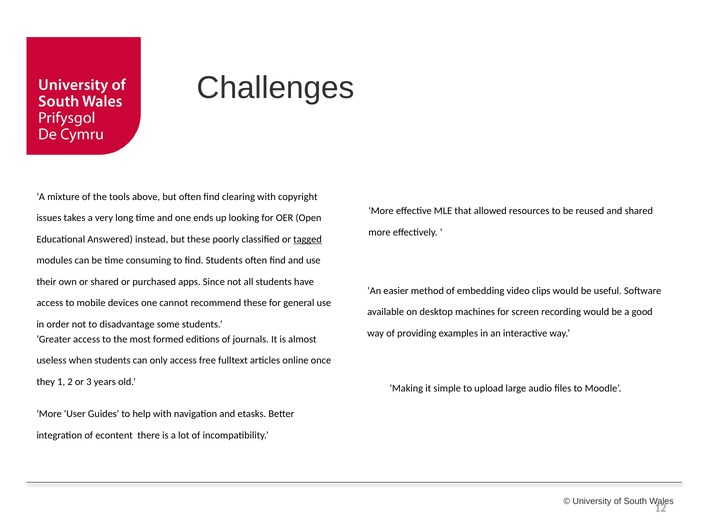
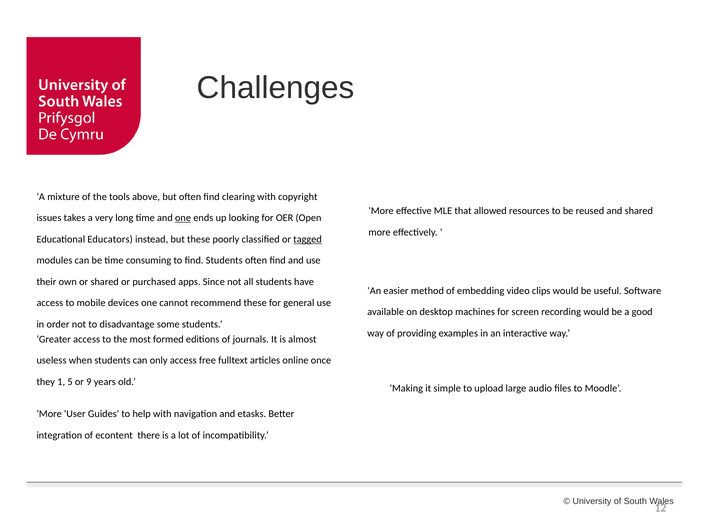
one underline: none -> present (183, 218)
Answered: Answered -> Educators (110, 239)
2: 2 -> 5 (70, 382)
3: 3 -> 9 (89, 382)
